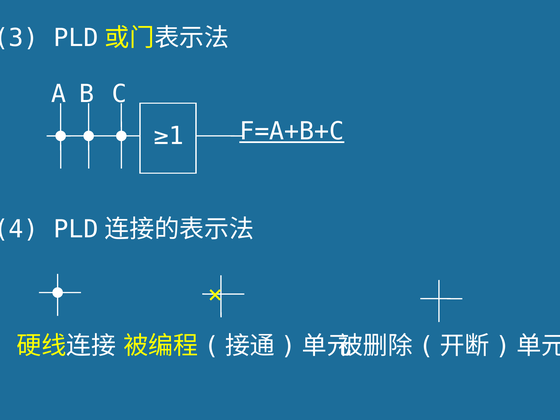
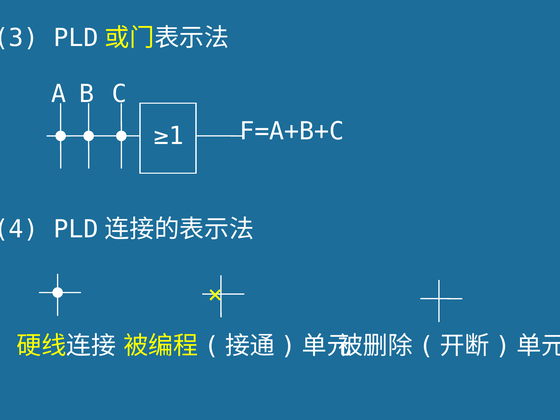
F=A+B+C underline: present -> none (292, 131)
